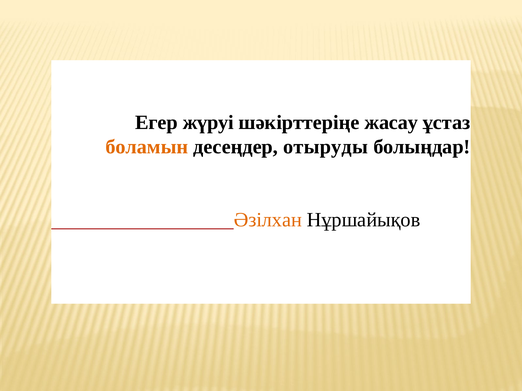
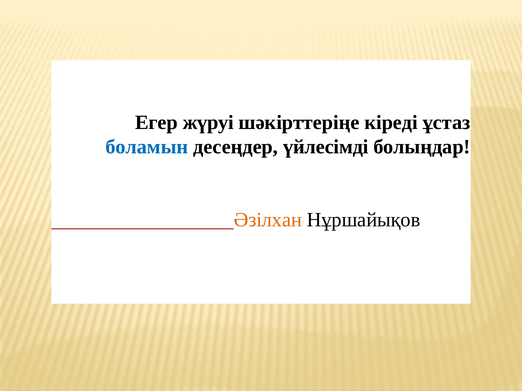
жасау: жасау -> кіреді (391, 123)
боламын colour: orange -> blue (147, 147)
отыруды: отыруды -> үйлесімді (326, 147)
